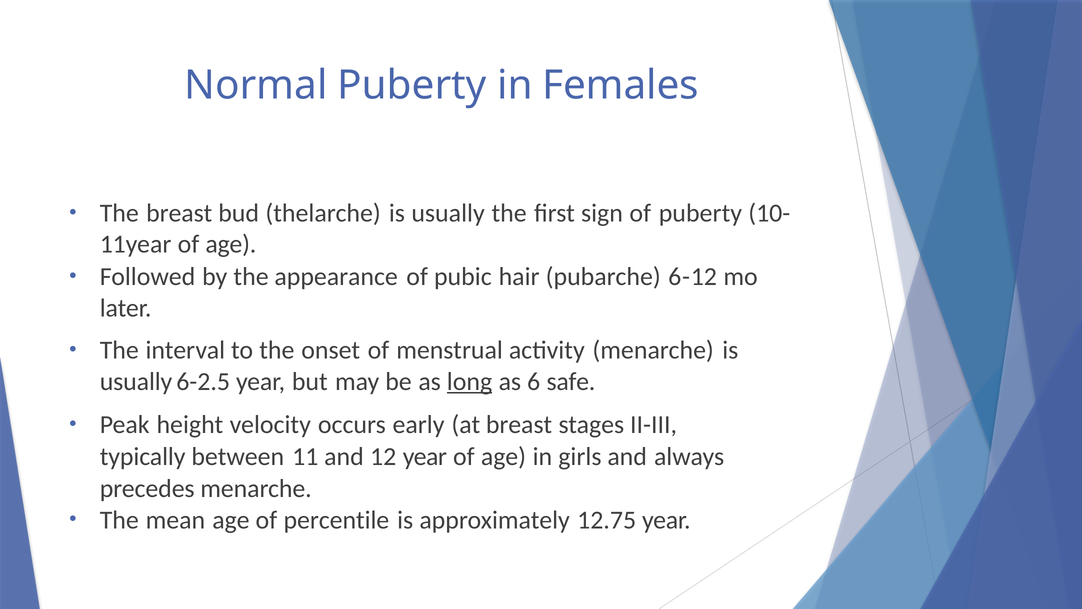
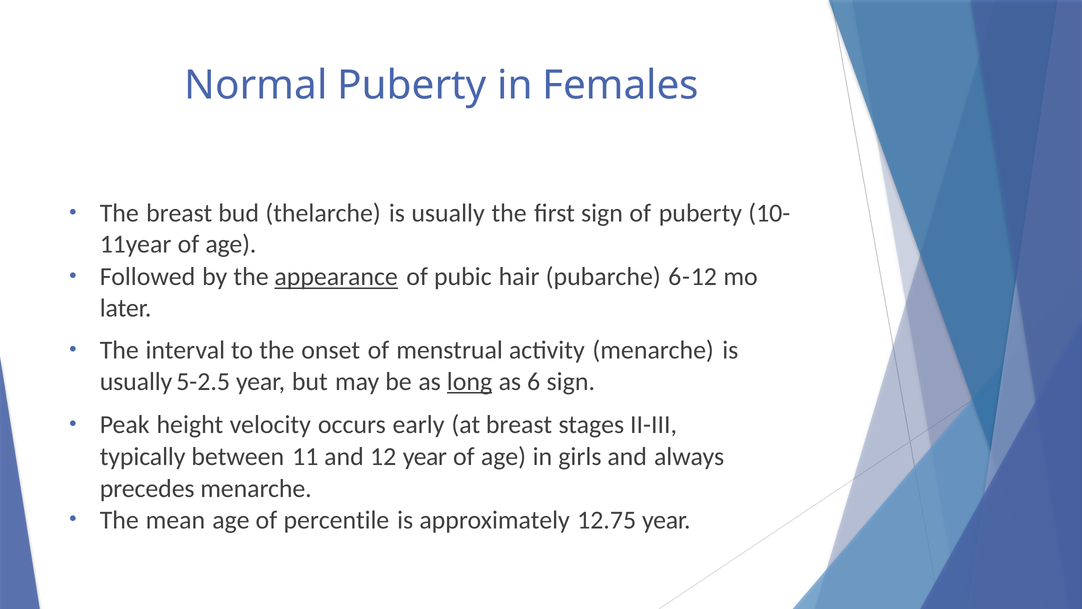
appearance underline: none -> present (336, 277)
6-2.5: 6-2.5 -> 5-2.5 (203, 381)
6 safe: safe -> sign (571, 381)
